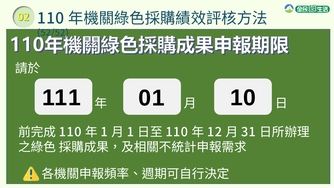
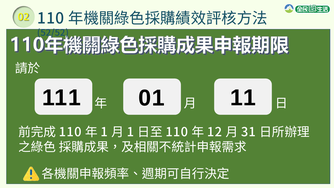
10: 10 -> 11 (243, 98)
